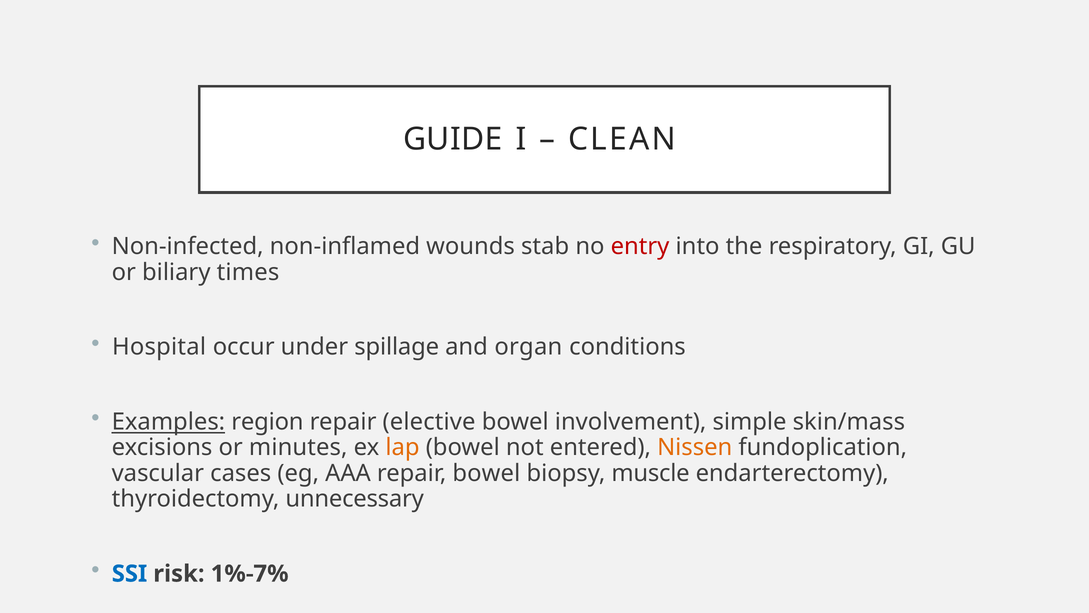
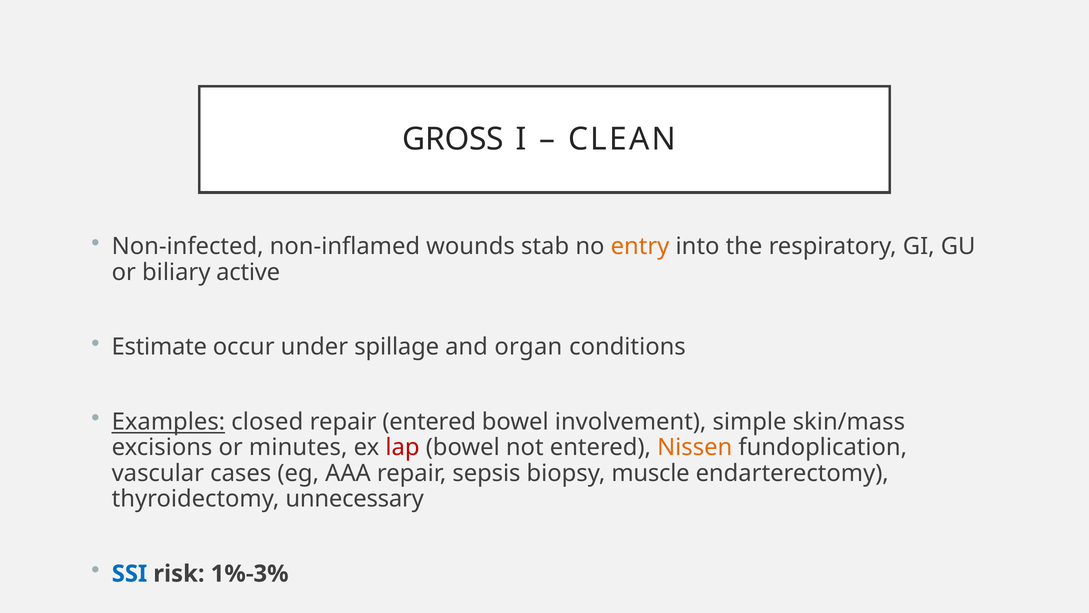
GUIDE: GUIDE -> GROSS (453, 139)
entry colour: red -> orange (640, 246)
times: times -> active (248, 272)
Hospital: Hospital -> Estimate (159, 347)
region: region -> closed (267, 422)
repair elective: elective -> entered (429, 422)
lap colour: orange -> red (403, 447)
repair bowel: bowel -> sepsis (486, 473)
1%-7%: 1%-7% -> 1%-3% (250, 573)
